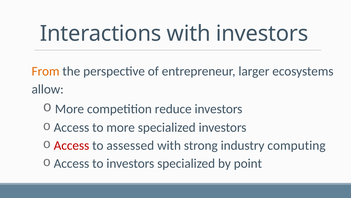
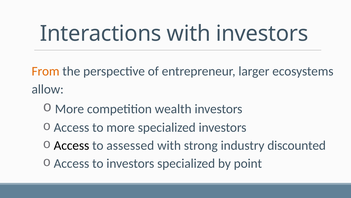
reduce: reduce -> wealth (173, 109)
Access colour: red -> black (71, 145)
computing: computing -> discounted (297, 145)
